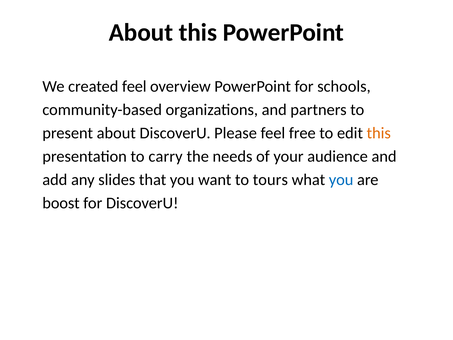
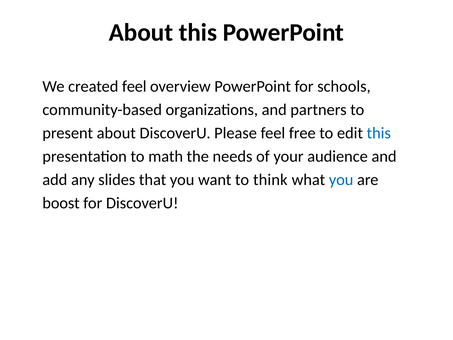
this colour: orange -> blue (379, 133)
carry: carry -> math (166, 156)
tours: tours -> think (270, 180)
